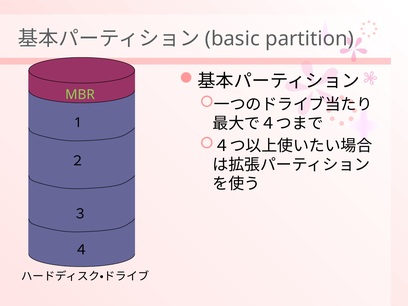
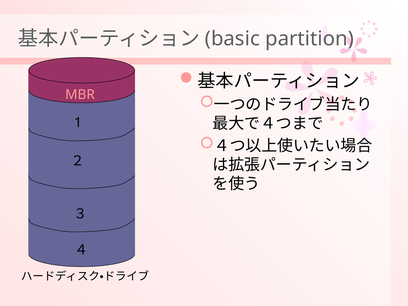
MBR colour: light green -> pink (80, 95)
